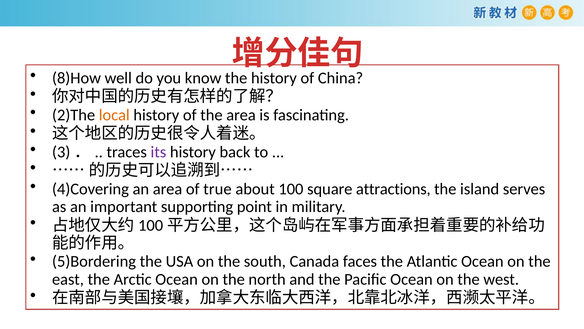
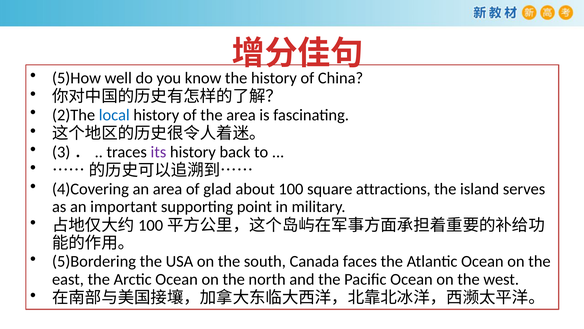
8)How: 8)How -> 5)How (76, 78)
local colour: orange -> blue (114, 115)
true: true -> glad (217, 189)
